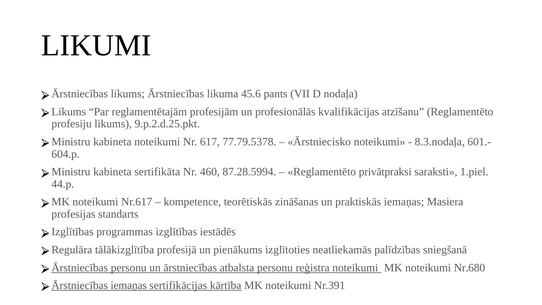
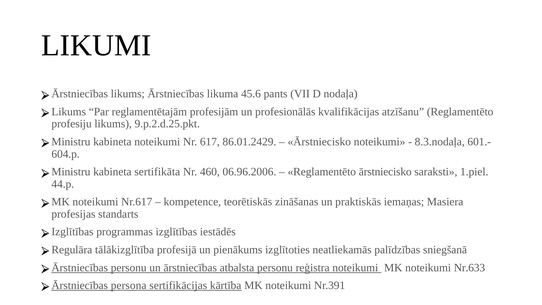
77.79.5378: 77.79.5378 -> 86.01.2429 (249, 142)
87.28.5994: 87.28.5994 -> 06.96.2006 (249, 172)
Reglamentēto privātpraksi: privātpraksi -> ārstniecisko (385, 172)
Nr.680: Nr.680 -> Nr.633 (469, 268)
Ārstniecības iemaņas: iemaņas -> persona (129, 285)
